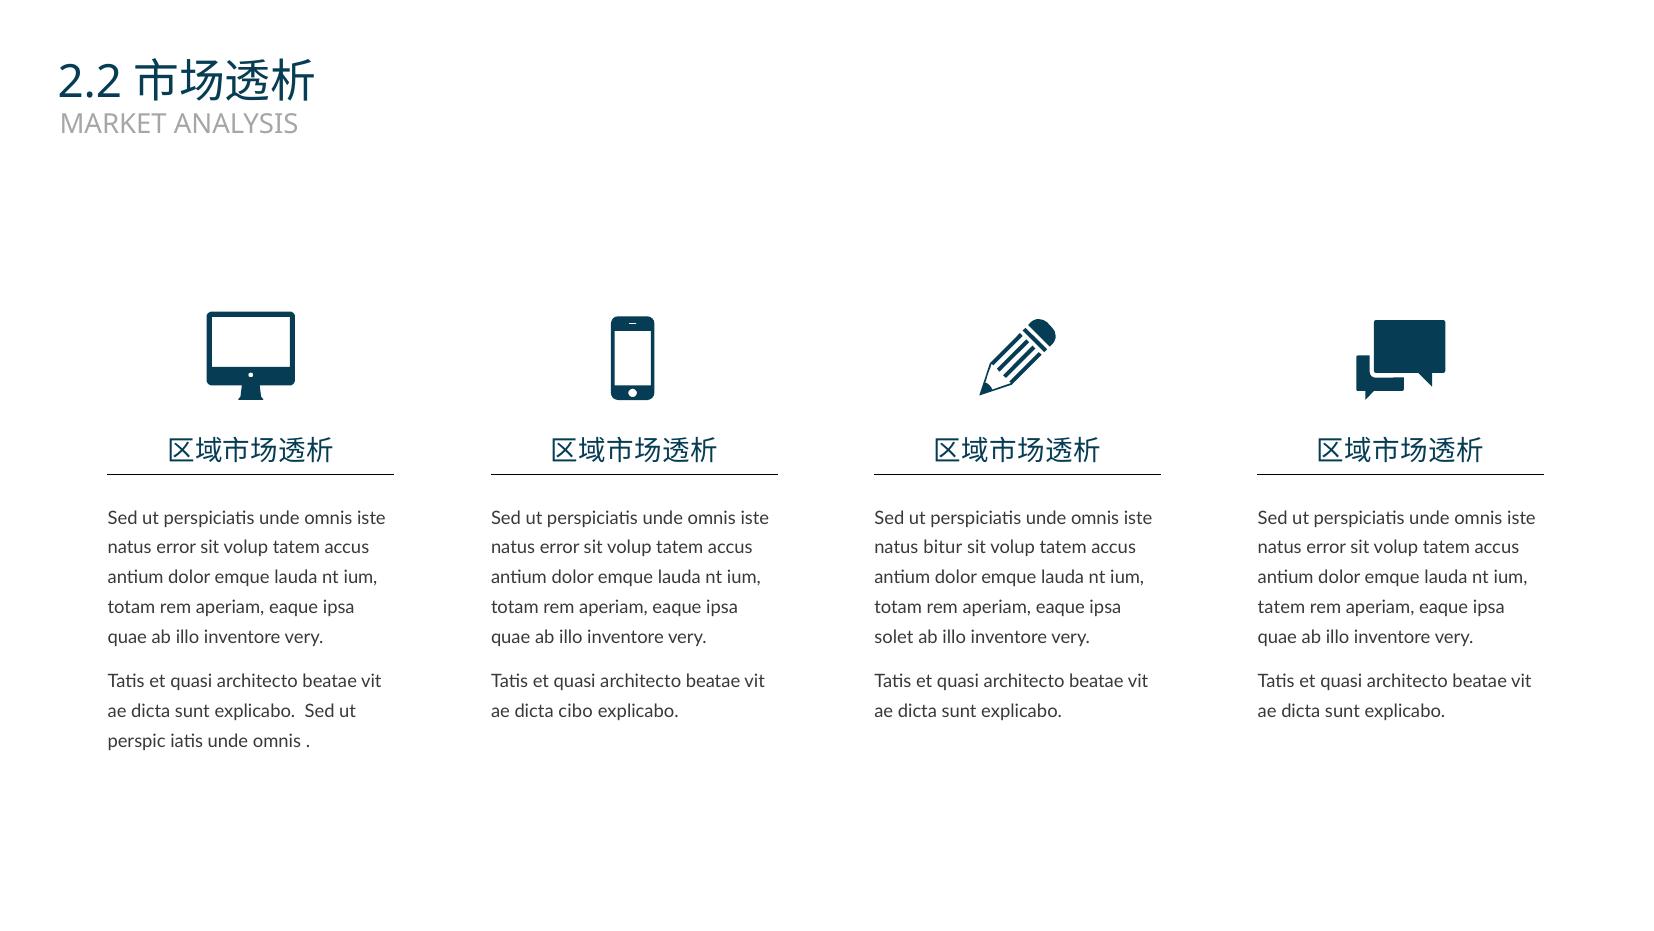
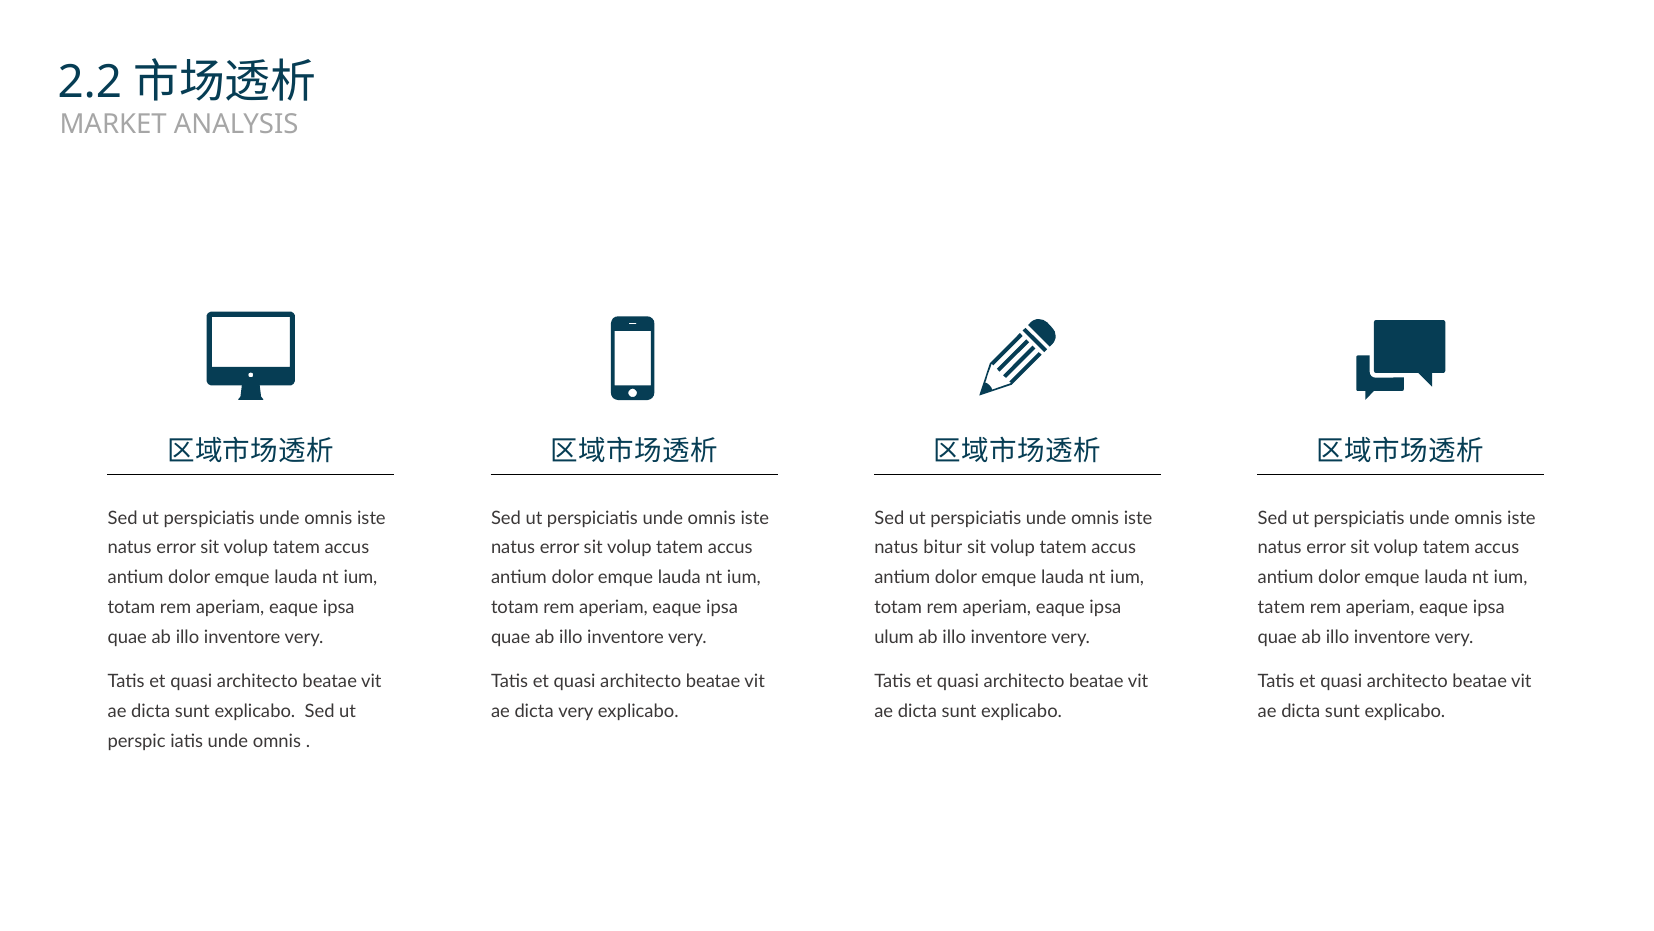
solet: solet -> ulum (894, 637)
dicta cibo: cibo -> very (576, 711)
